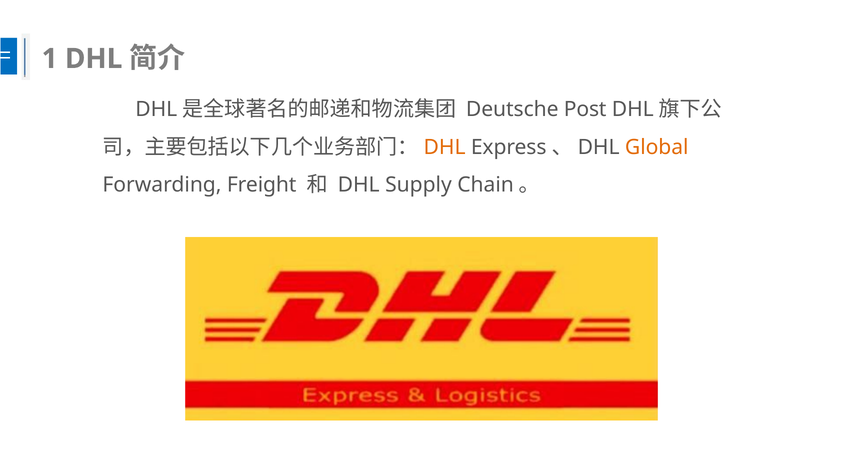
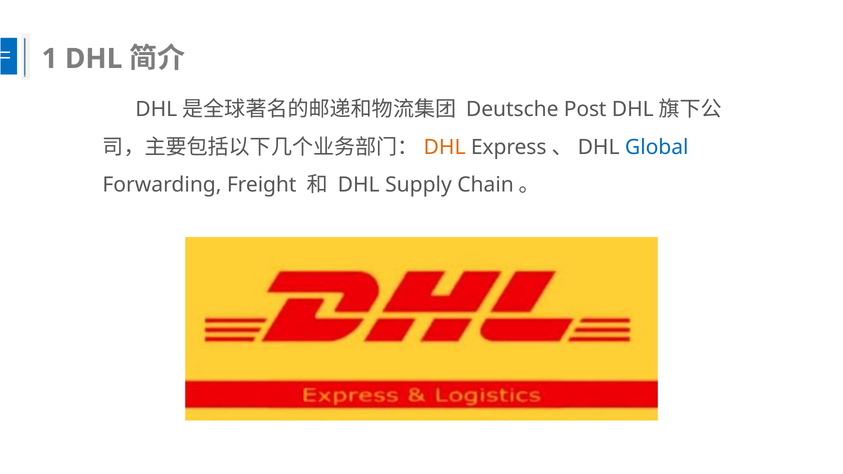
Global colour: orange -> blue (657, 147)
